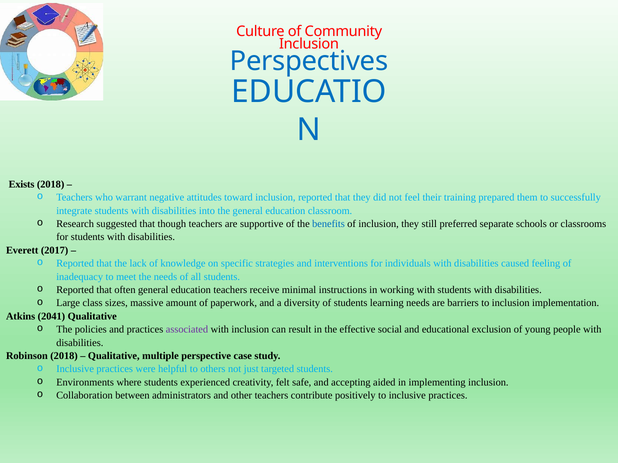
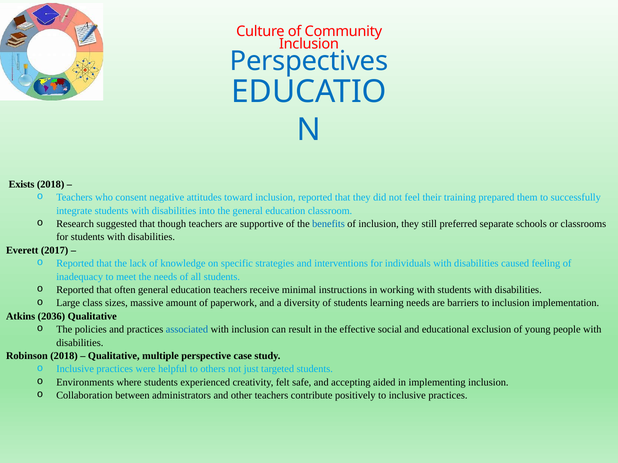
warrant: warrant -> consent (131, 198)
2041: 2041 -> 2036 (51, 317)
associated colour: purple -> blue (187, 330)
